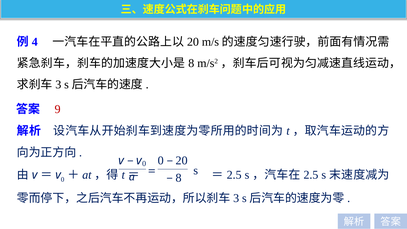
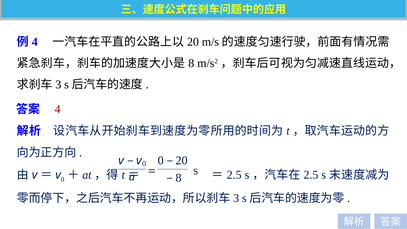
9: 9 -> 4 (58, 109)
